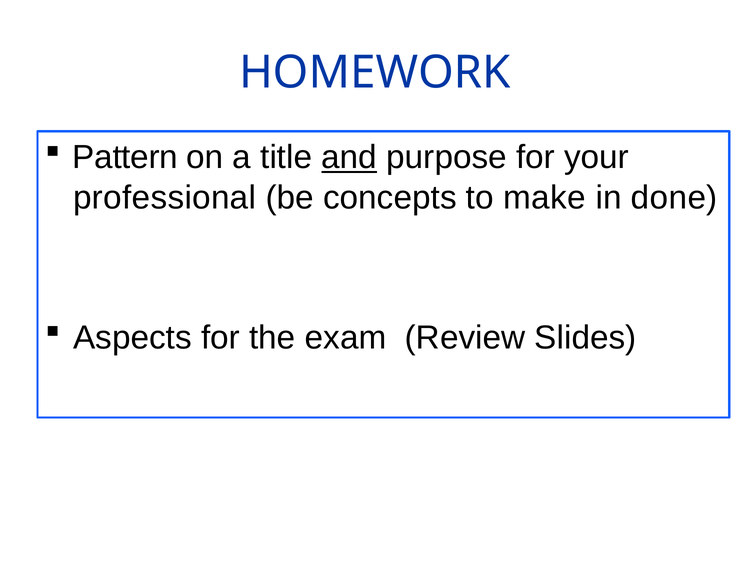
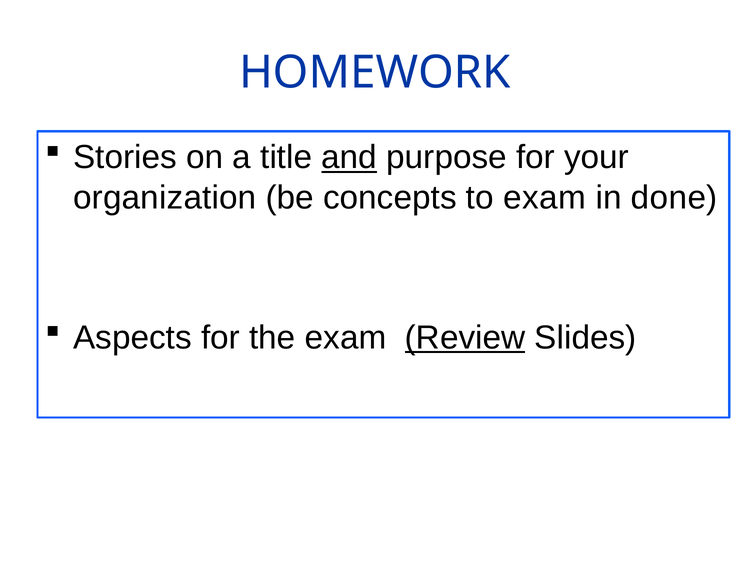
Pattern: Pattern -> Stories (125, 157)
professional: professional -> organization (165, 197)
to make: make -> exam (545, 197)
Review underline: none -> present (465, 337)
